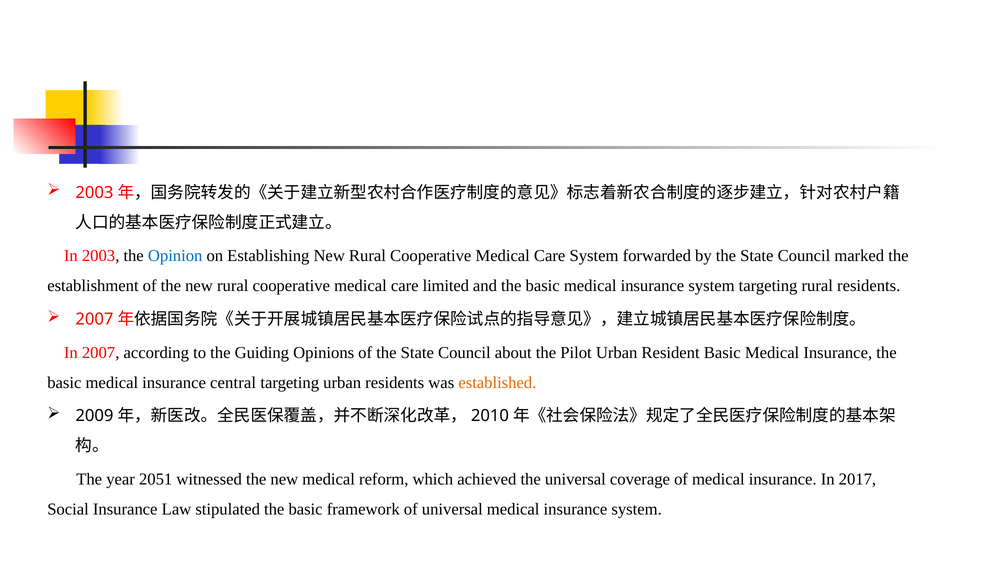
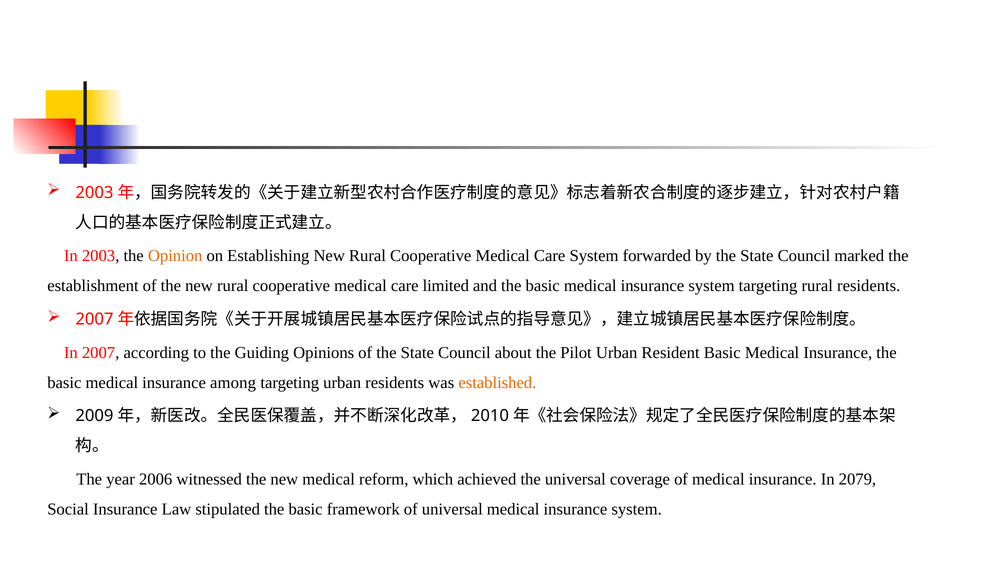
Opinion colour: blue -> orange (175, 256)
central: central -> among (233, 383)
2051: 2051 -> 2006 (156, 479)
2017: 2017 -> 2079 (857, 479)
